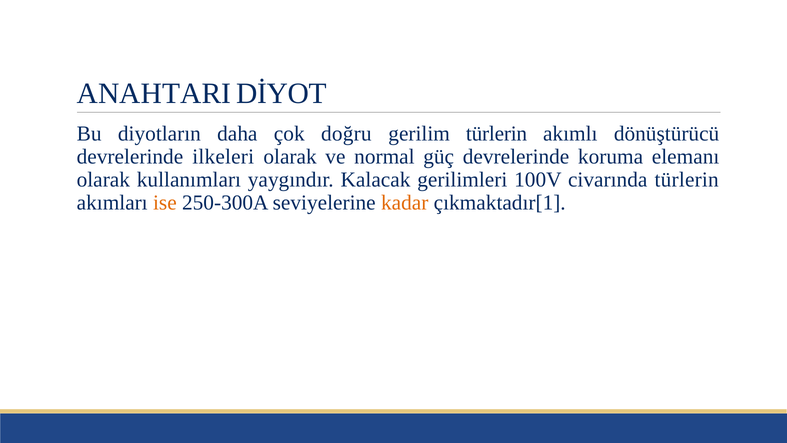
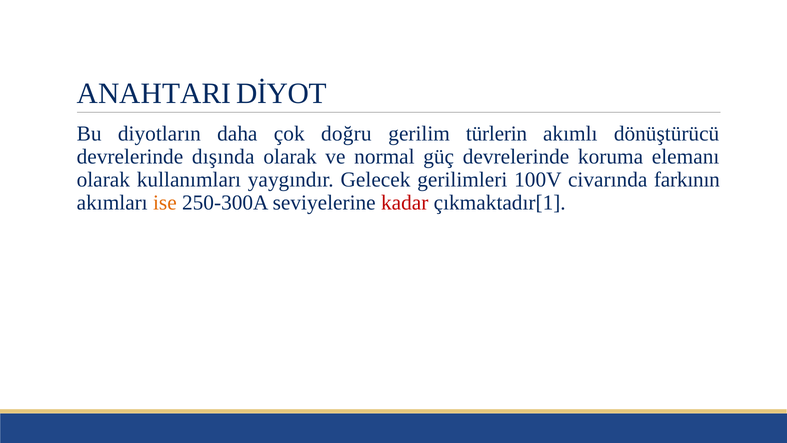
ilkeleri: ilkeleri -> dışında (223, 157)
Kalacak: Kalacak -> Gelecek (376, 180)
civarında türlerin: türlerin -> farkının (687, 180)
kadar colour: orange -> red (405, 203)
